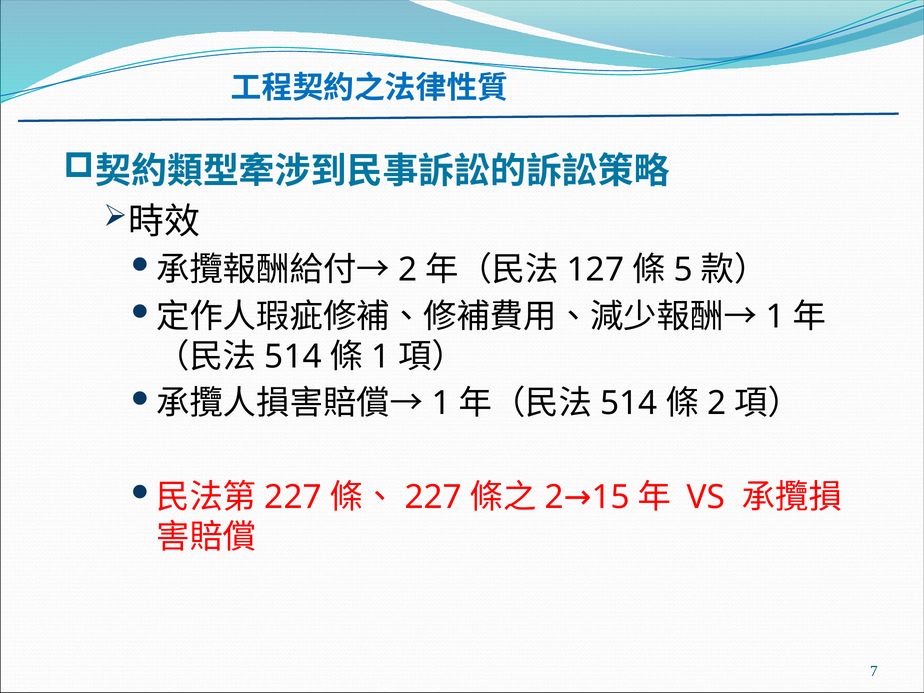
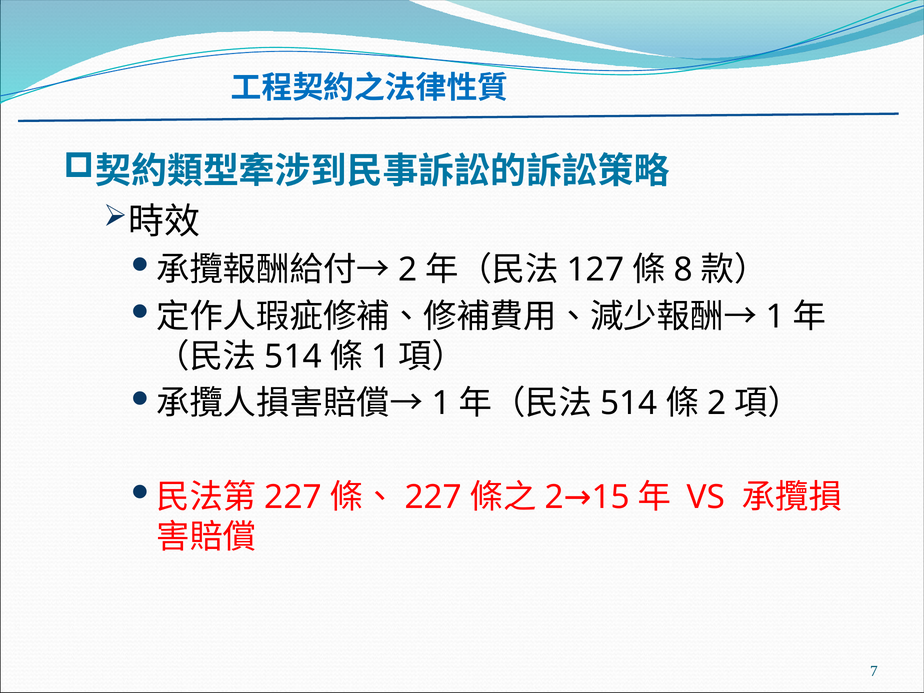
5: 5 -> 8 (683, 270)
